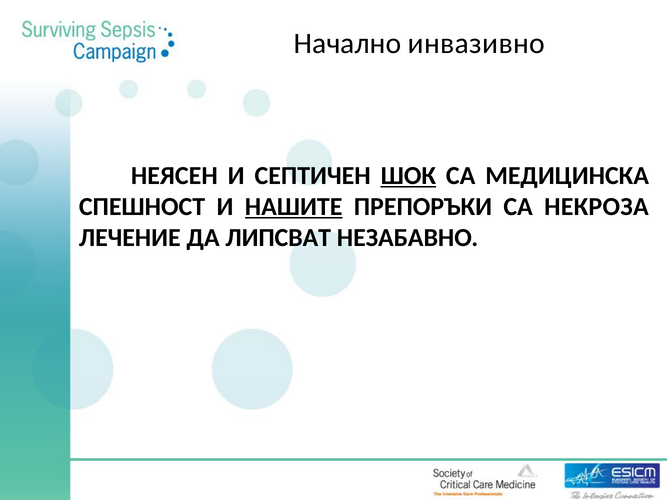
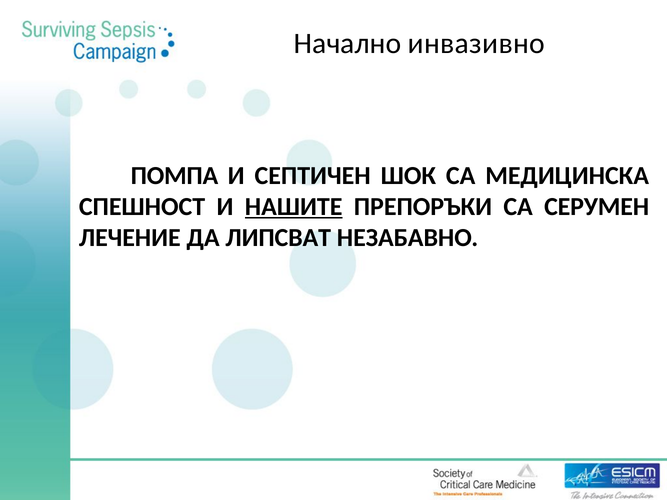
НЕЯСЕН: НЕЯСЕН -> ПОМПА (174, 176)
ШОК underline: present -> none (408, 176)
НЕКРОЗА: НЕКРОЗА -> СЕРУМЕН (597, 207)
